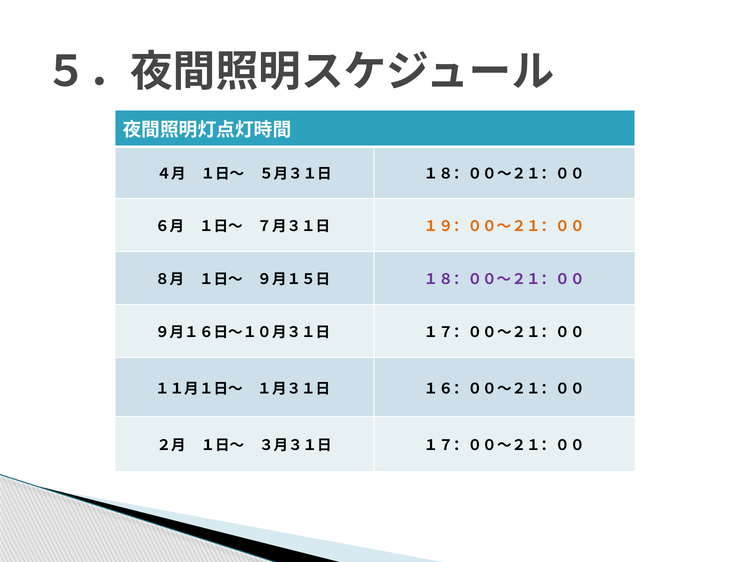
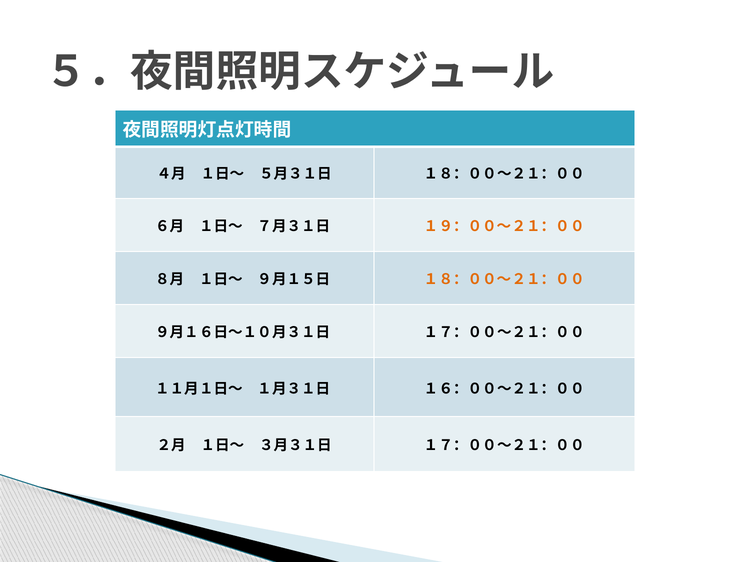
１８：００～２１：００ colour: purple -> orange (504, 280)
